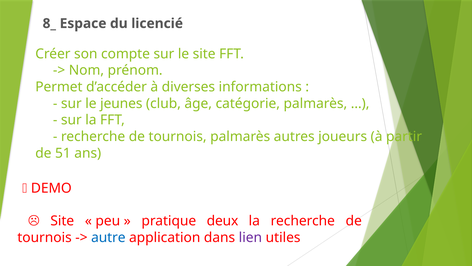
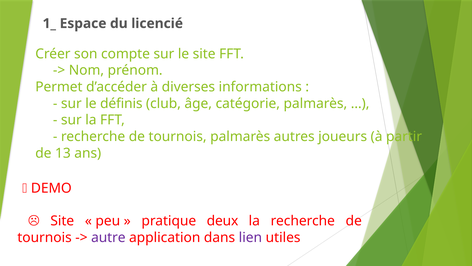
8_: 8_ -> 1_ (49, 23)
jeunes: jeunes -> définis (121, 103)
51: 51 -> 13 (63, 153)
autre colour: blue -> purple (108, 237)
